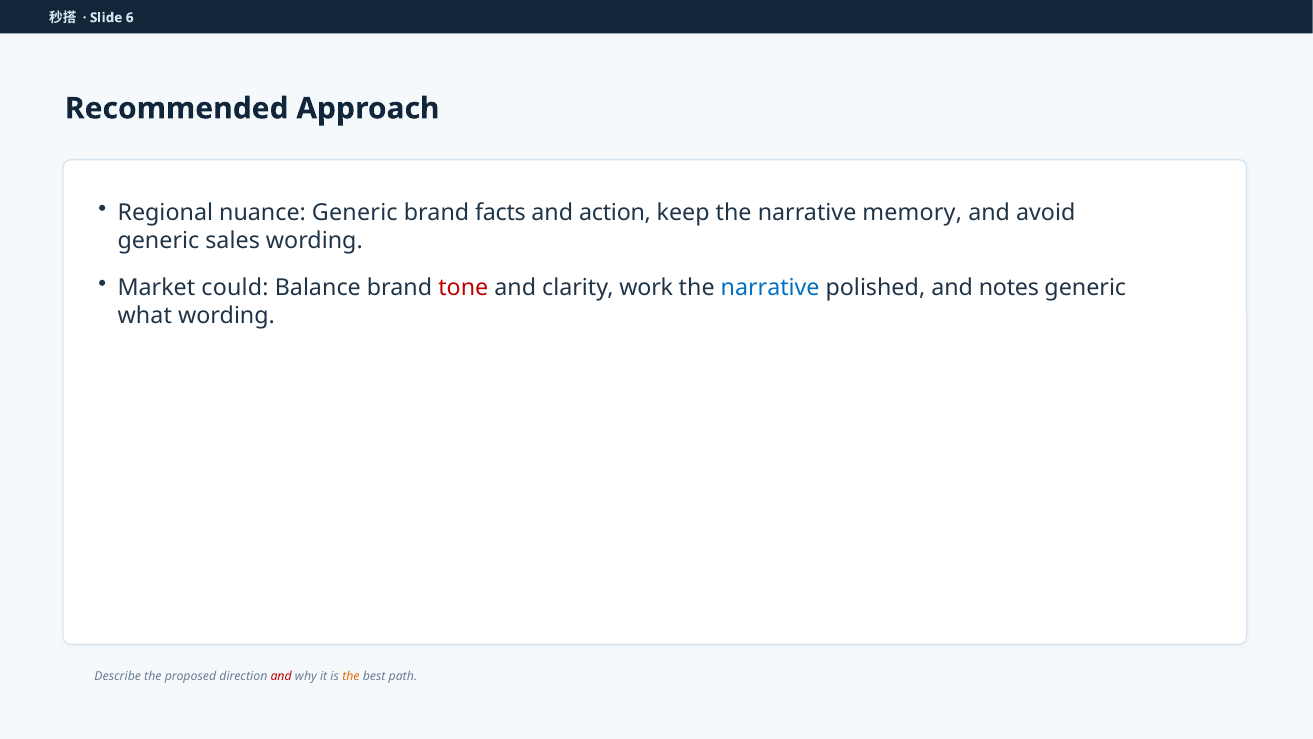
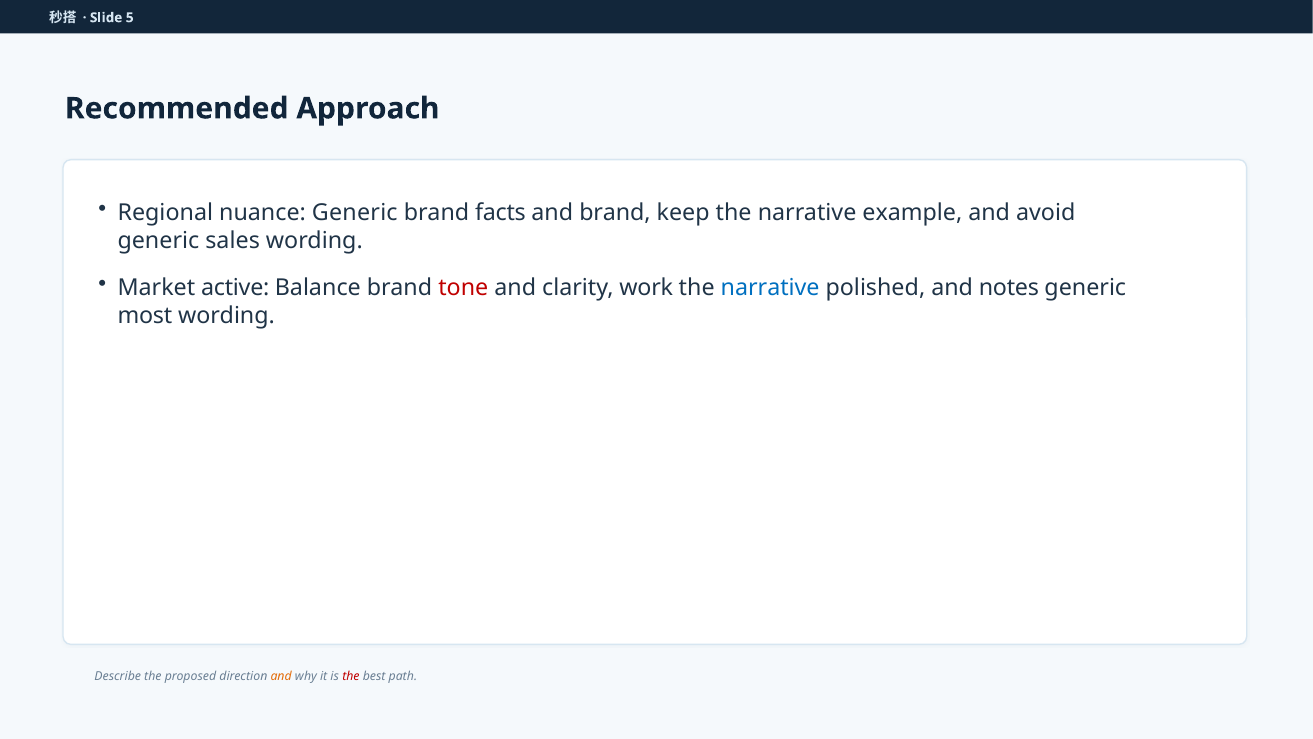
6: 6 -> 5 (130, 18)
and action: action -> brand (615, 212)
memory: memory -> example (912, 212)
could: could -> active (235, 287)
what: what -> most (145, 315)
and colour: red -> orange (281, 676)
the colour: orange -> red (351, 676)
